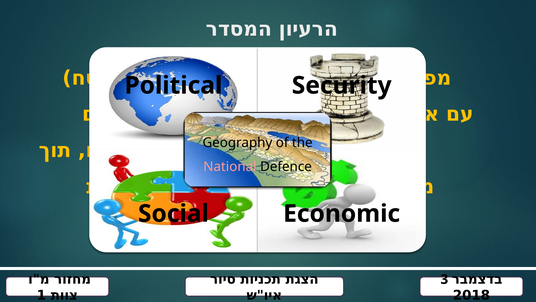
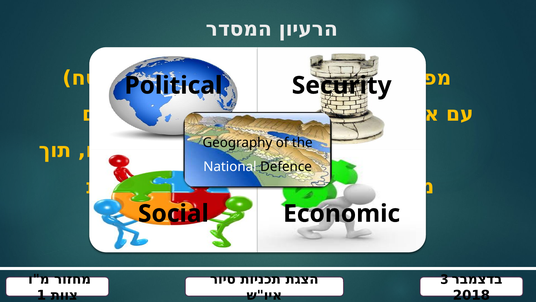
National colour: pink -> white (230, 166)
